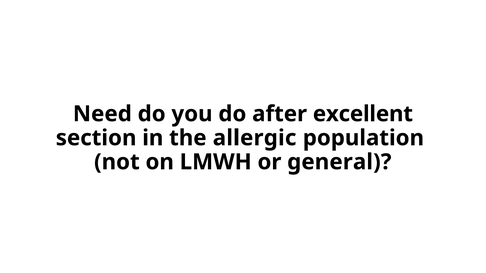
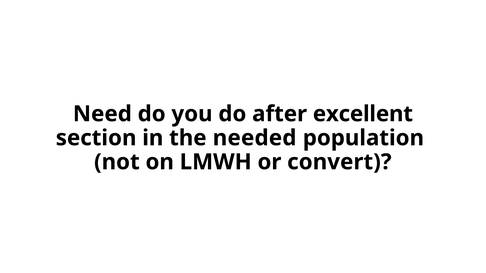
allergic: allergic -> needed (255, 138)
general: general -> convert (339, 162)
